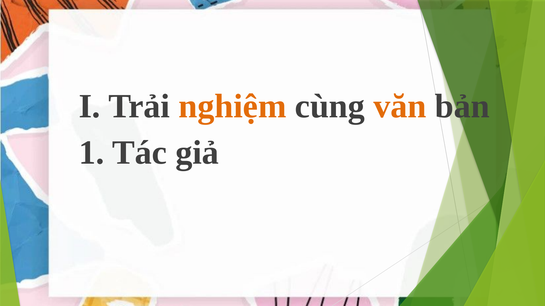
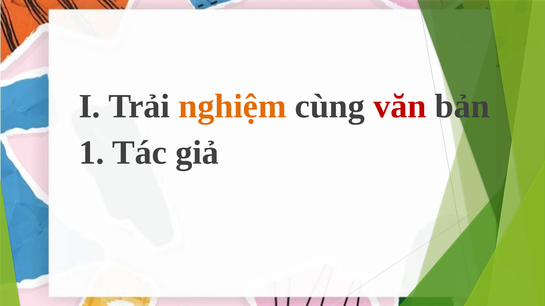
văn colour: orange -> red (400, 106)
